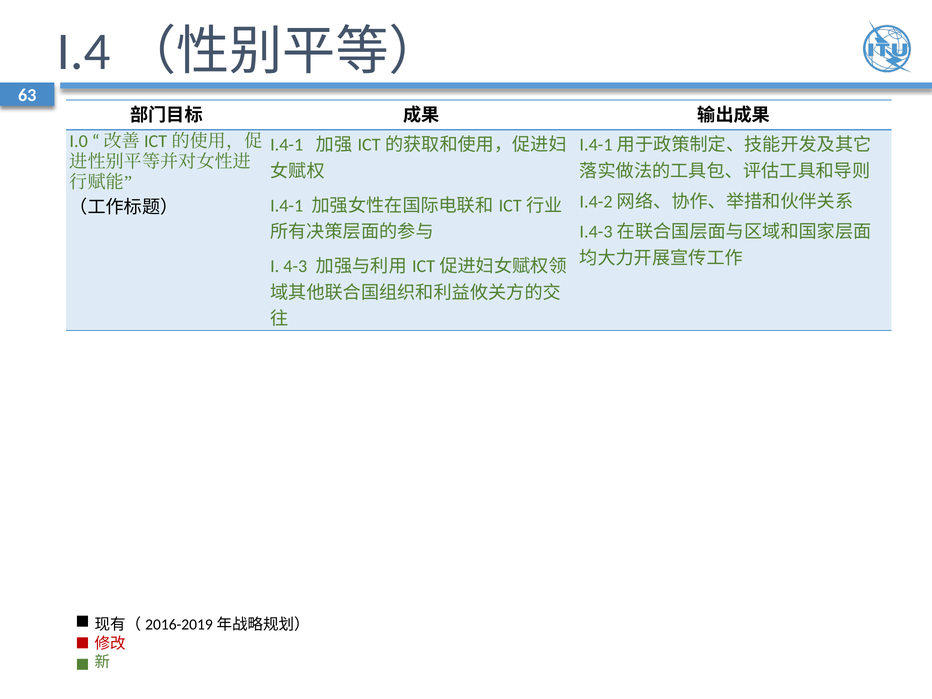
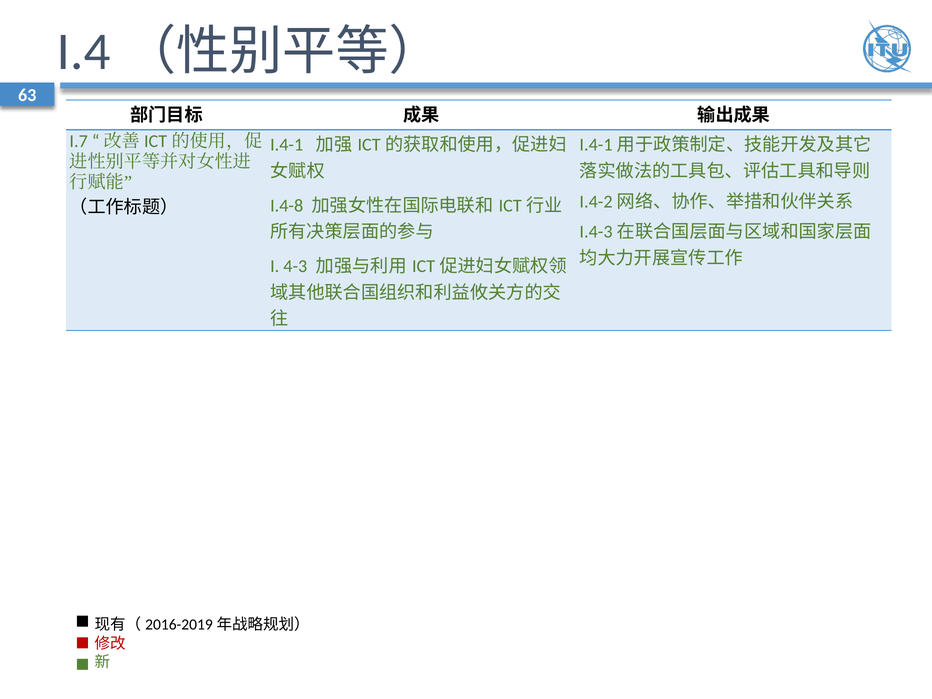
I.0: I.0 -> I.7 (79, 141)
I.4-1: I.4-1 -> I.4-8 (287, 206)
